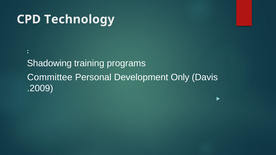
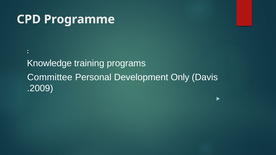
Technology: Technology -> Programme (79, 19)
Shadowing: Shadowing -> Knowledge (49, 63)
